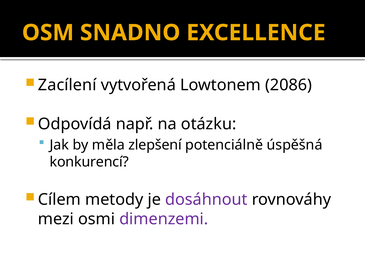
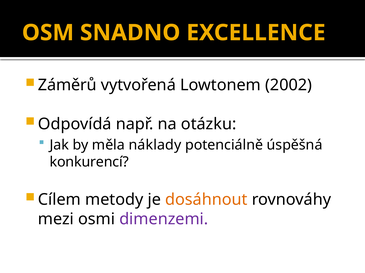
Zacílení: Zacílení -> Záměrů (67, 85)
2086: 2086 -> 2002 (289, 85)
zlepšení: zlepšení -> náklady (155, 145)
dosáhnout colour: purple -> orange (206, 200)
